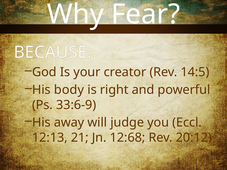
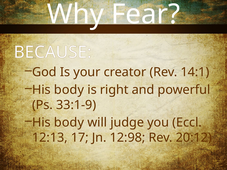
14:5: 14:5 -> 14:1 (195, 72)
33:6-9: 33:6-9 -> 33:1-9 (76, 105)
away: away -> body (69, 123)
21: 21 -> 17 (80, 138)
12:68: 12:68 -> 12:98 (128, 138)
